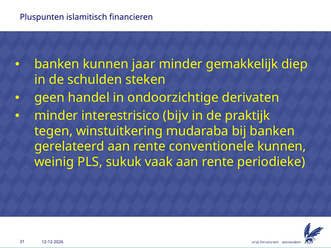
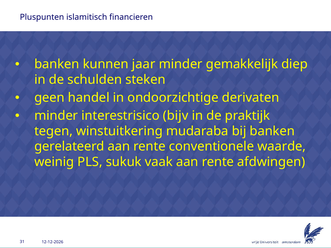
conventionele kunnen: kunnen -> waarde (282, 147)
periodieke: periodieke -> afdwingen (271, 162)
